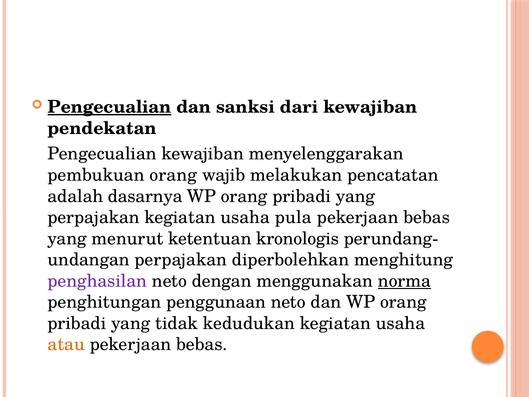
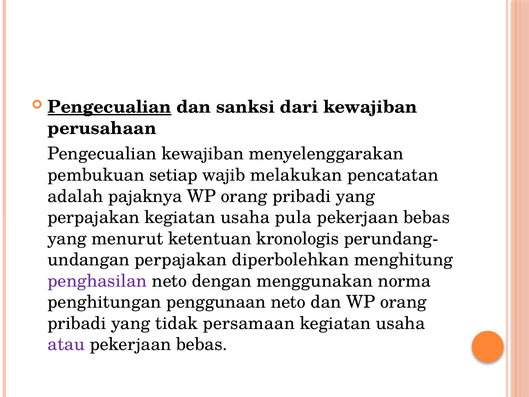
pendekatan: pendekatan -> perusahaan (102, 128)
pembukuan orang: orang -> setiap (173, 175)
dasarnya: dasarnya -> pajaknya (145, 196)
norma underline: present -> none (404, 281)
kedudukan: kedudukan -> persamaan (249, 323)
atau colour: orange -> purple (66, 344)
